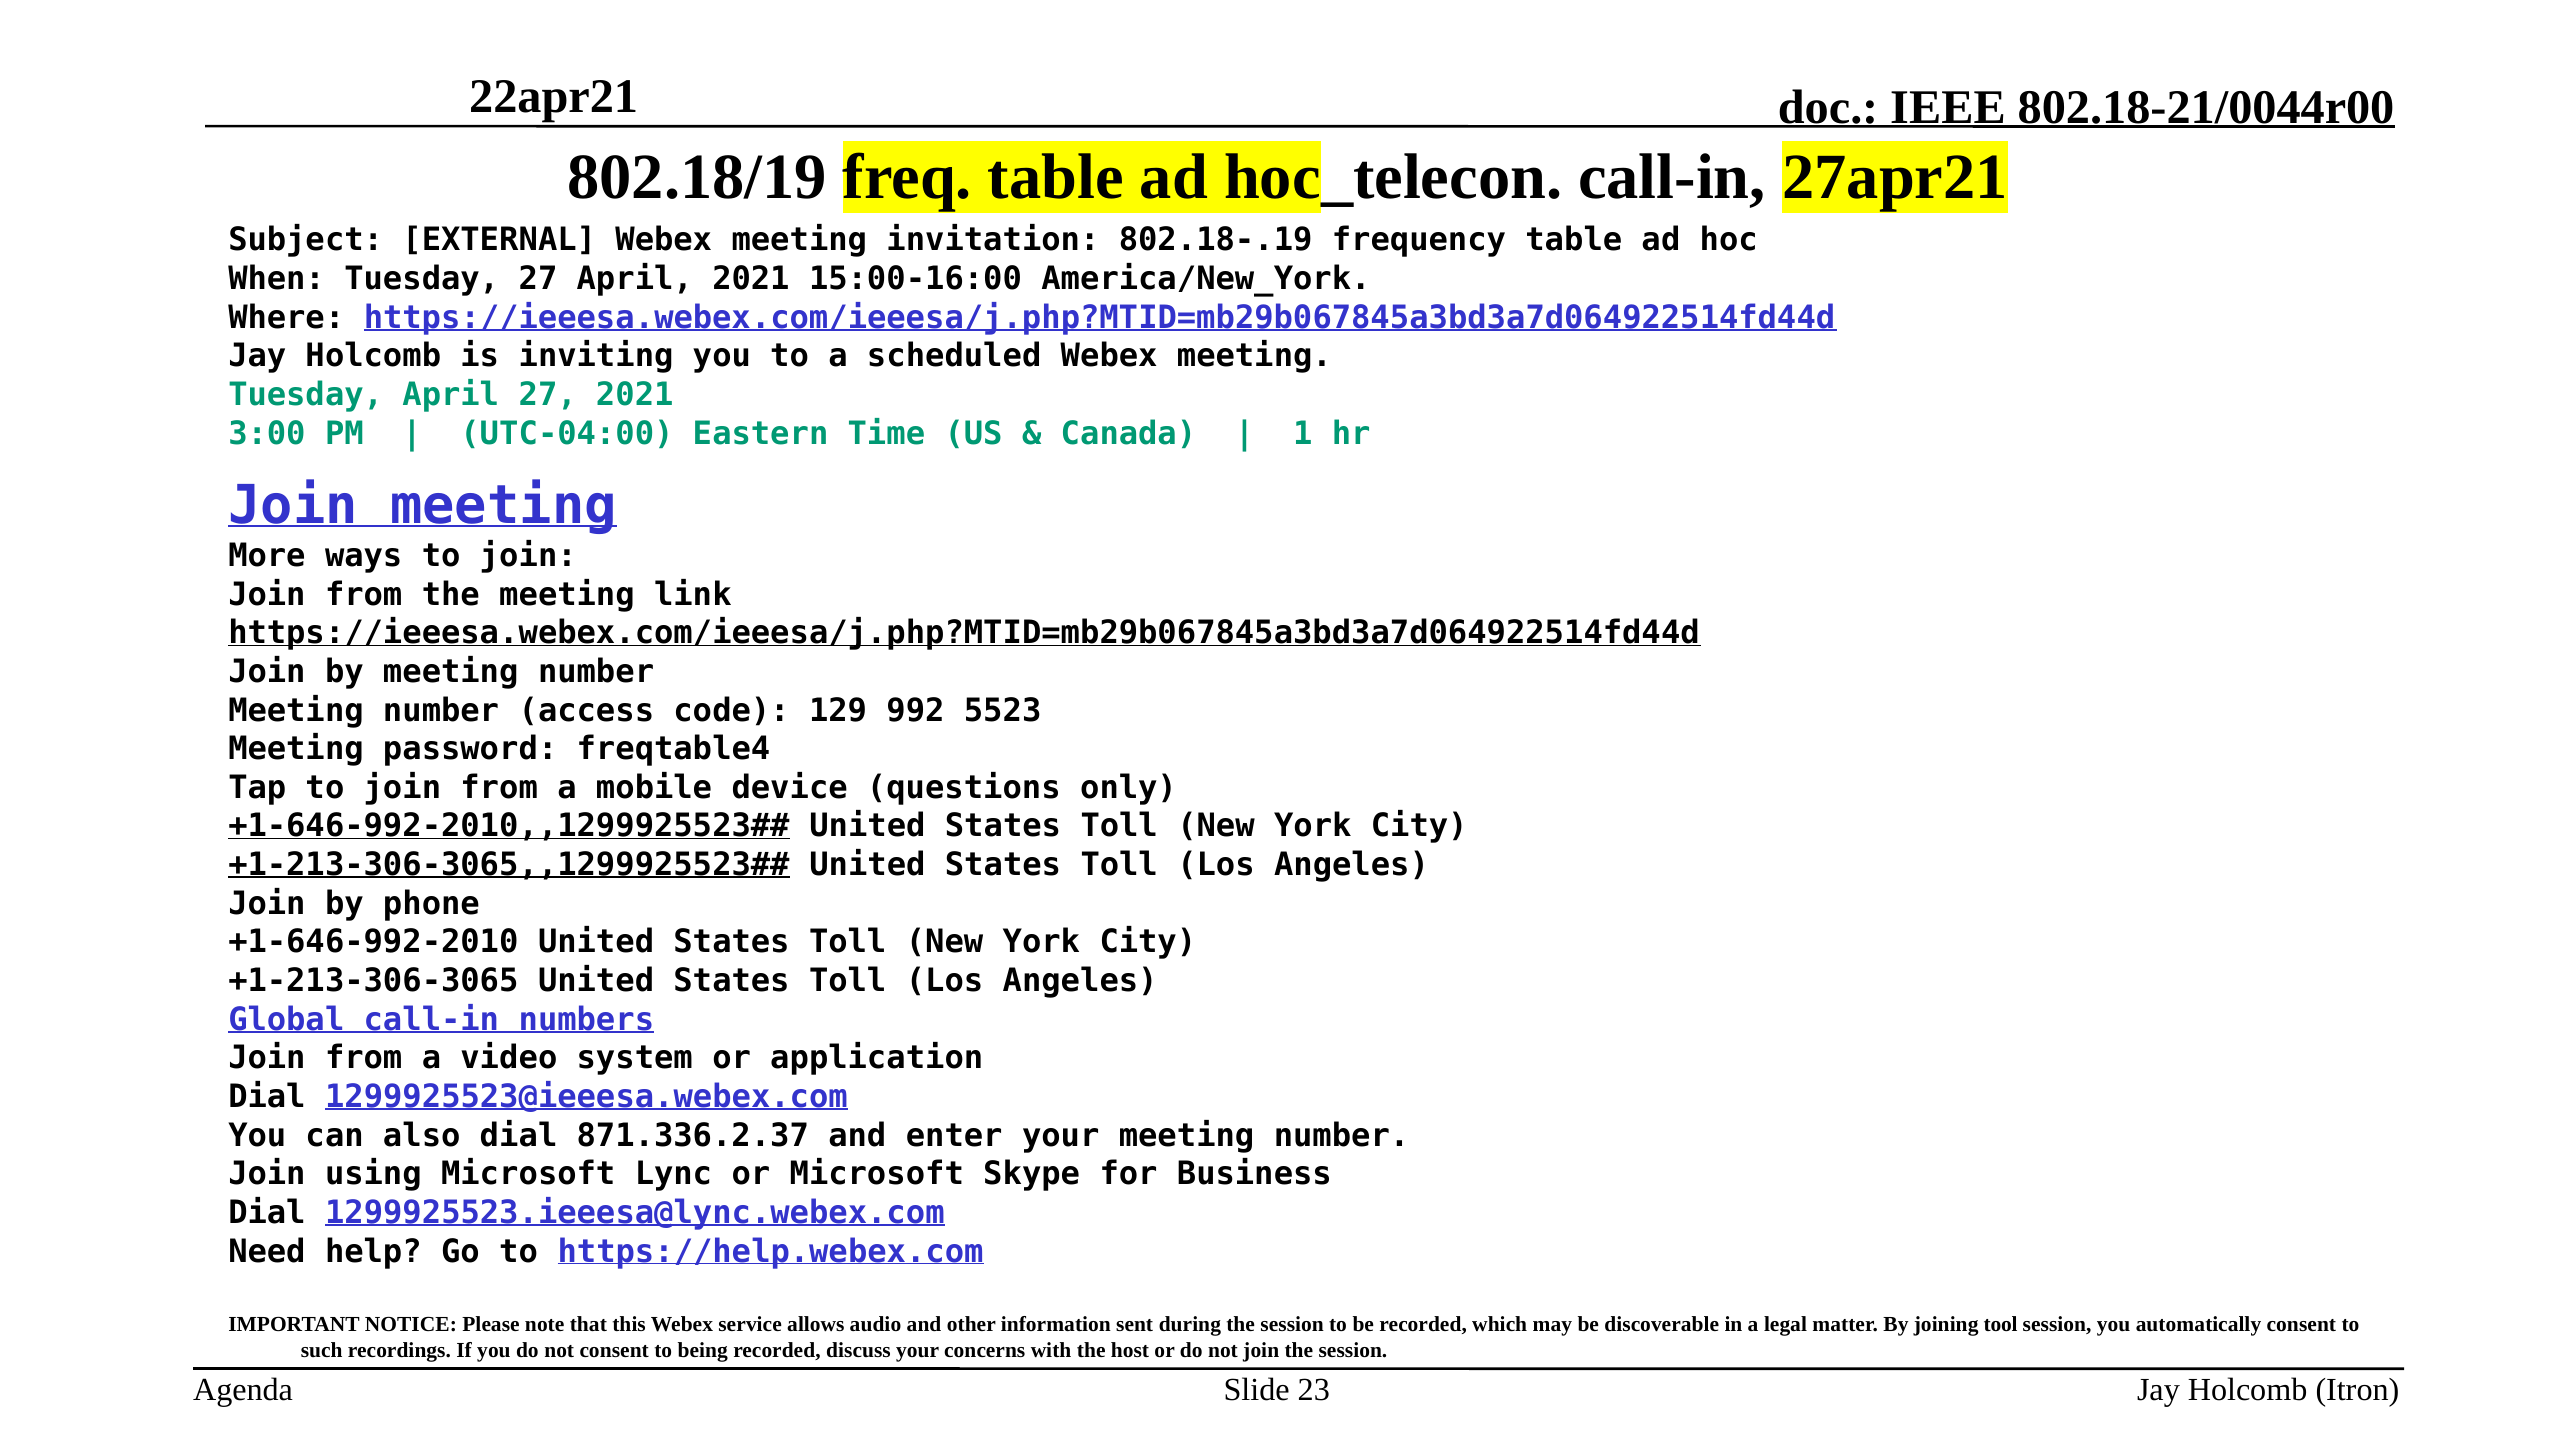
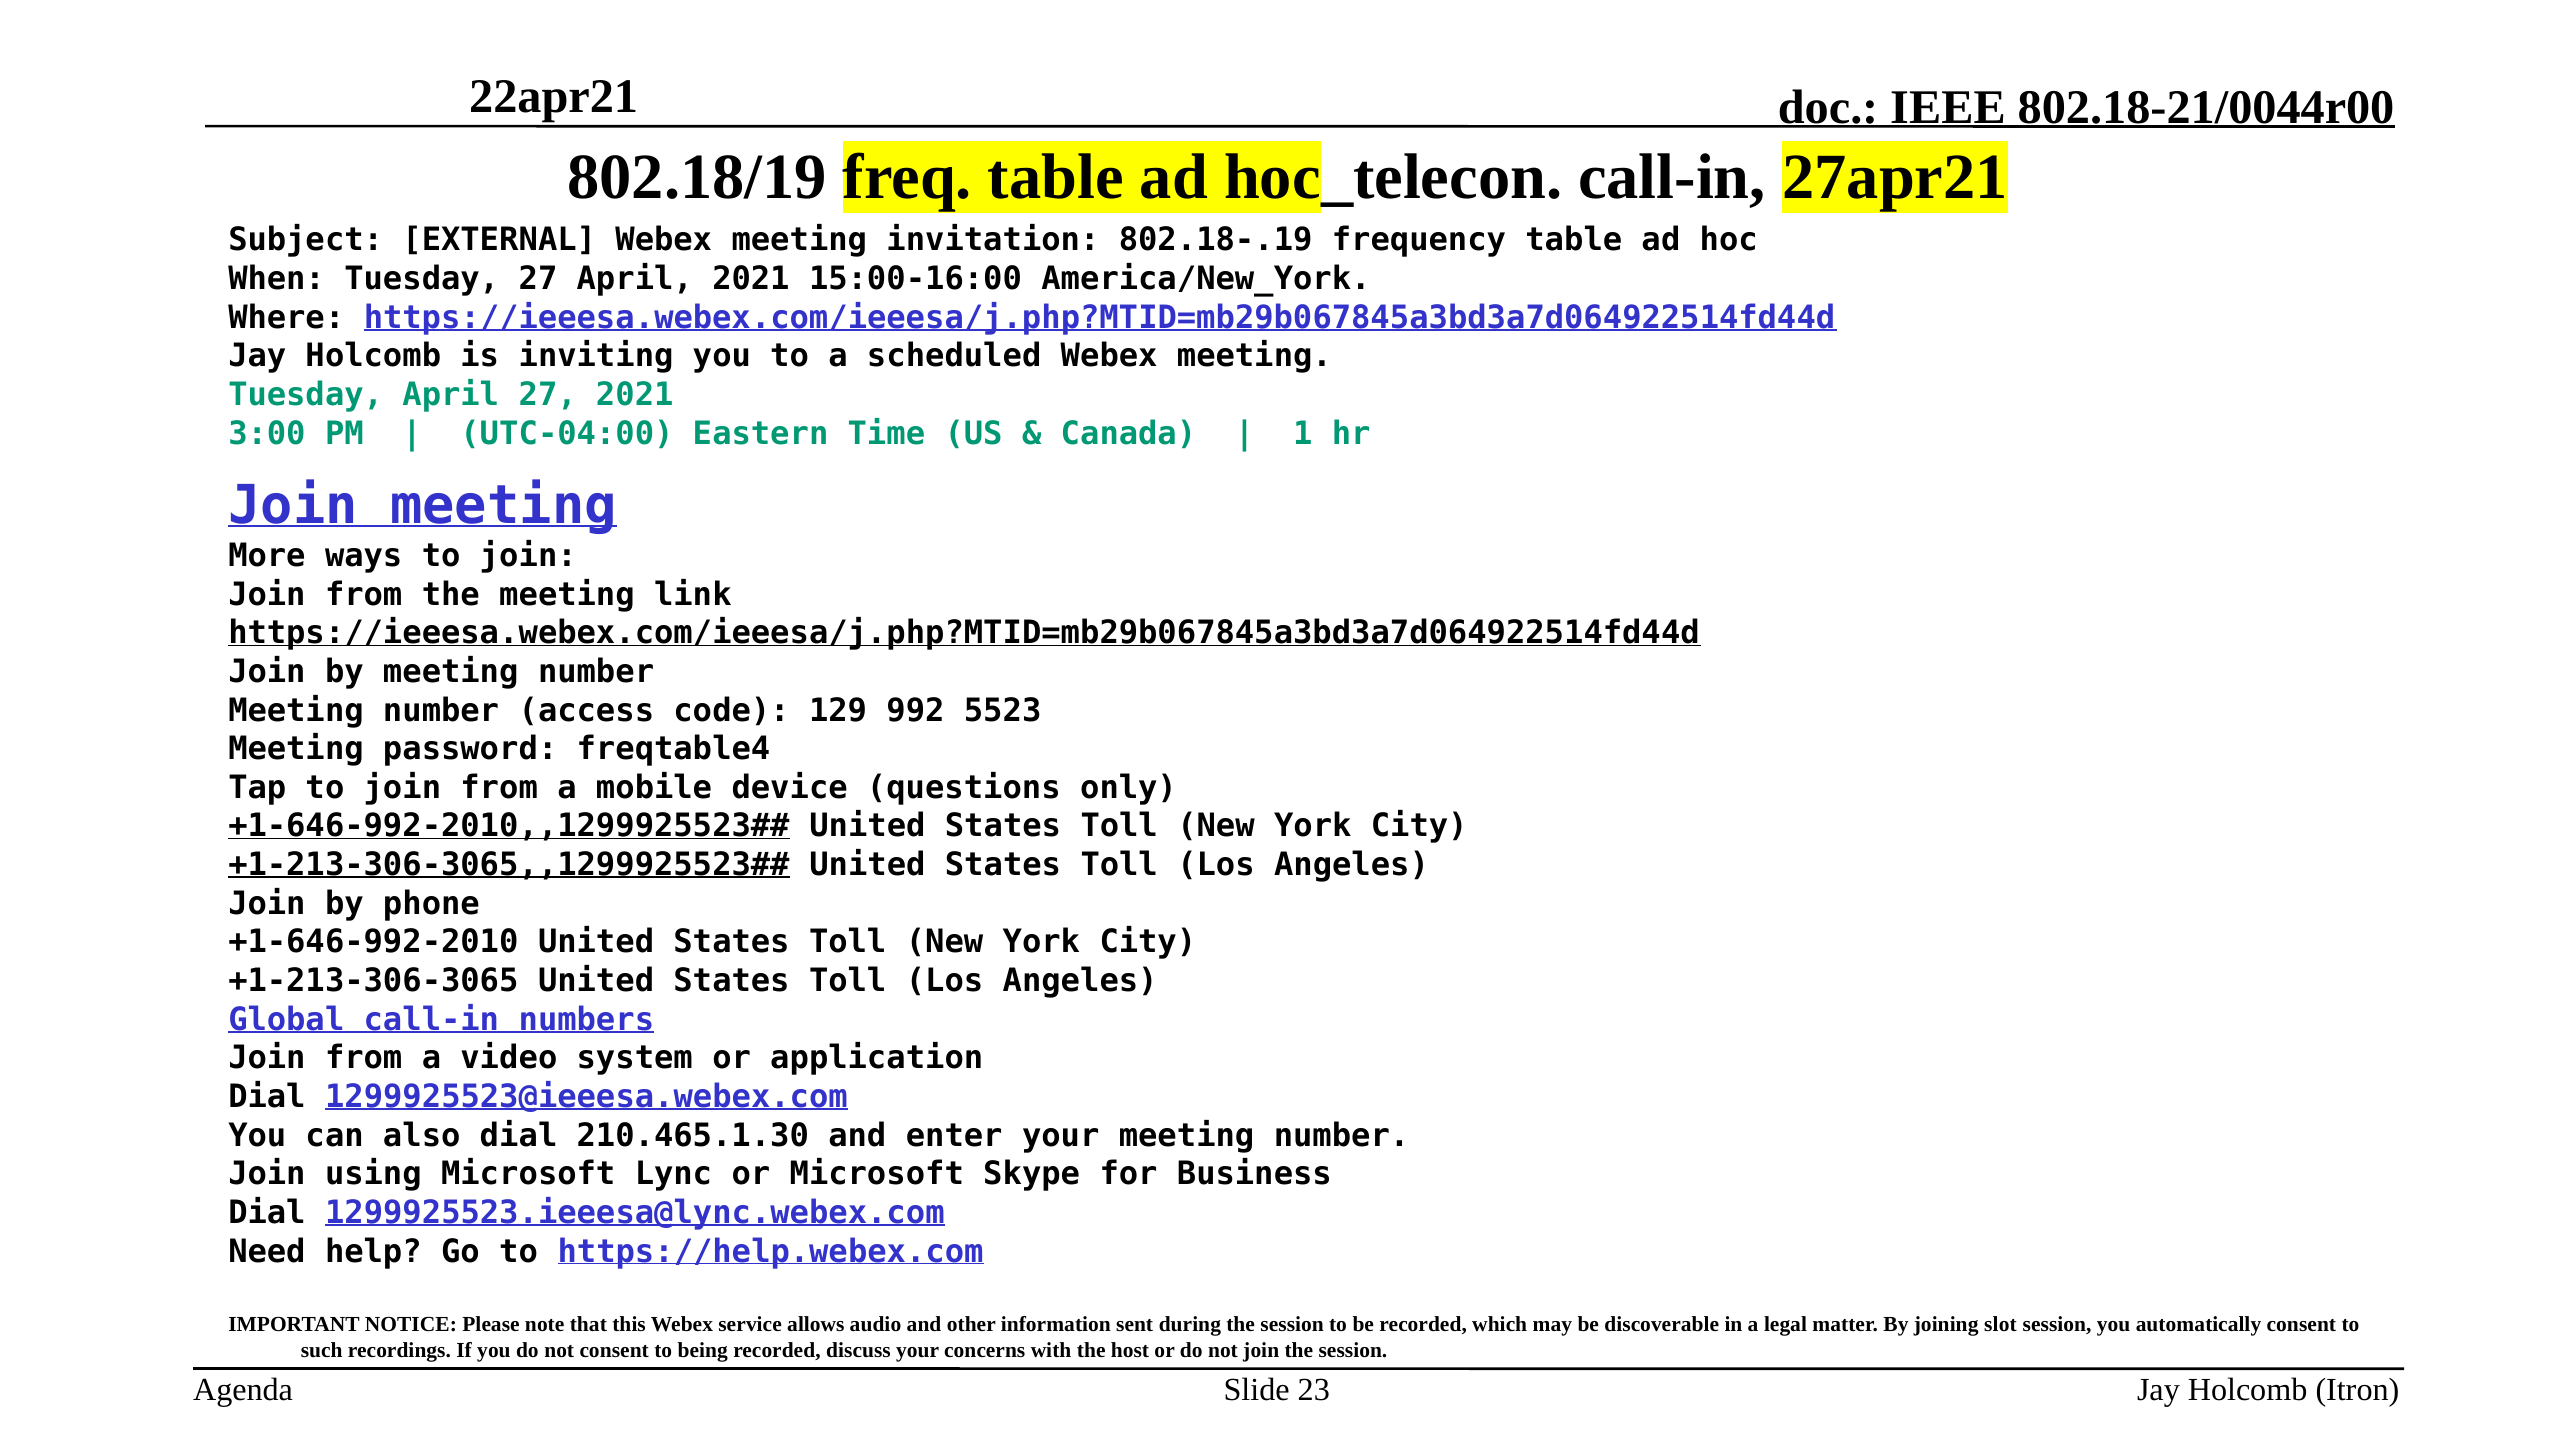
871.336.2.37: 871.336.2.37 -> 210.465.1.30 (693, 1135)
tool: tool -> slot (2000, 1325)
